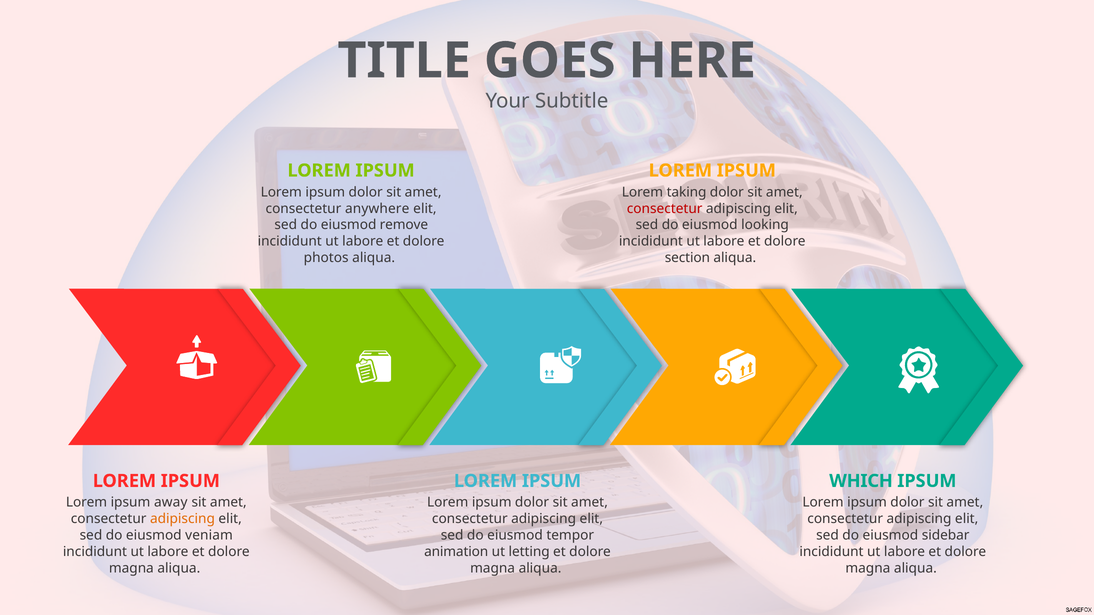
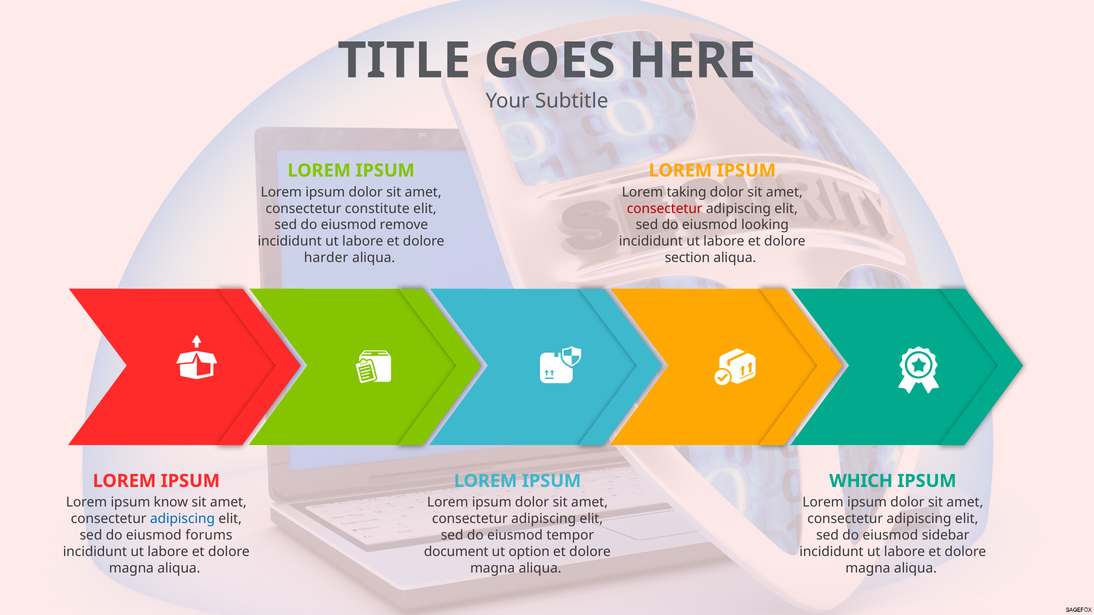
anywhere: anywhere -> constitute (377, 209)
photos: photos -> harder (326, 258)
away: away -> know (171, 503)
adipiscing colour: orange -> blue (182, 519)
veniam: veniam -> forums (209, 536)
animation: animation -> document (456, 552)
letting: letting -> option (529, 552)
